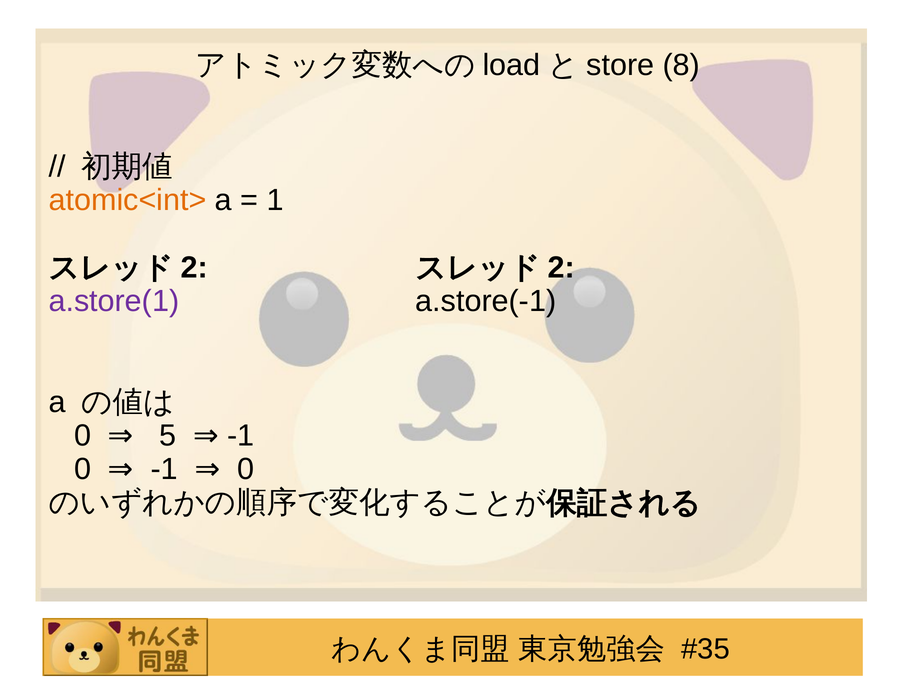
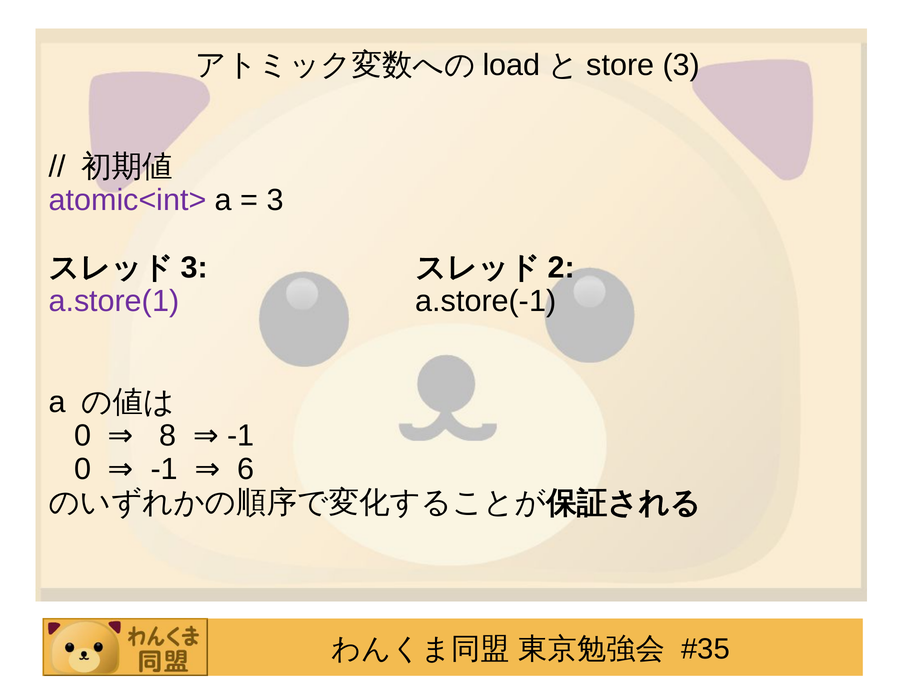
8: 8 -> 3 (681, 65)
atomic<int> colour: orange -> purple (128, 200)
1: 1 -> 3 (275, 200)
2: 2 -> 3 (195, 267)
5: 5 -> 8 (168, 435)
-1 0: 0 -> 6 (246, 469)
